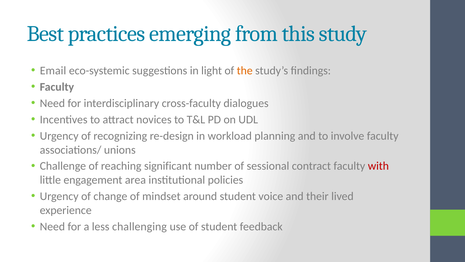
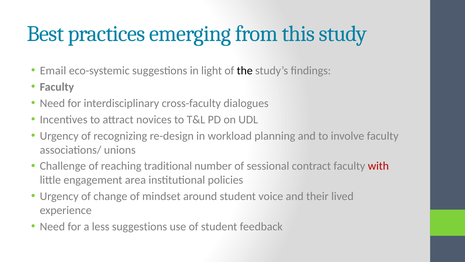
the colour: orange -> black (245, 71)
significant: significant -> traditional (168, 166)
less challenging: challenging -> suggestions (140, 226)
